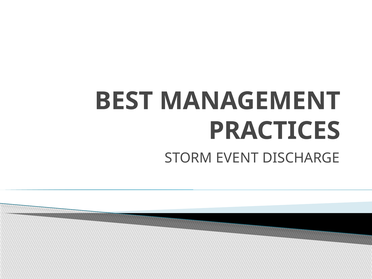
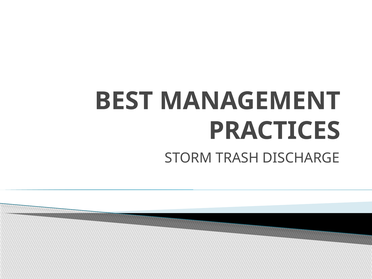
EVENT: EVENT -> TRASH (237, 158)
